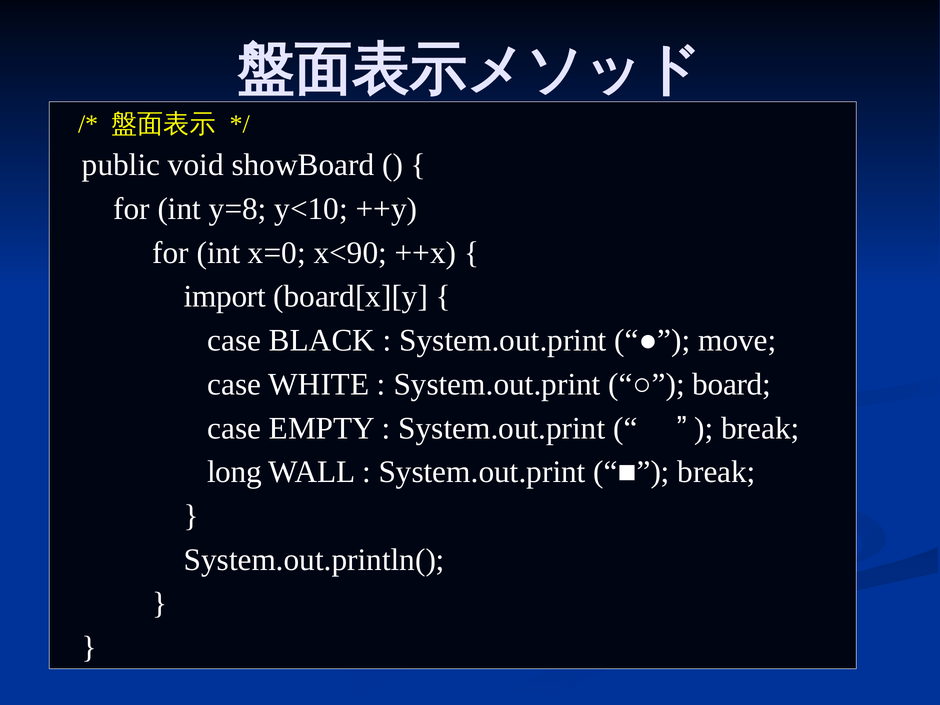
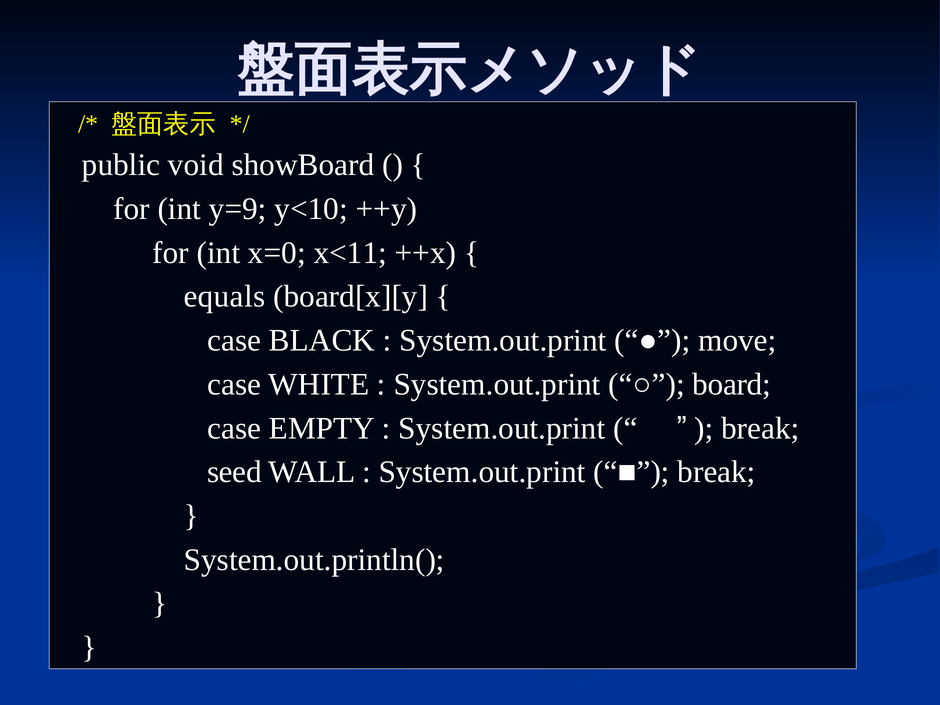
y=8: y=8 -> y=9 (238, 209)
x<90: x<90 -> x<11 (350, 253)
import: import -> equals (225, 297)
long: long -> seed (234, 472)
